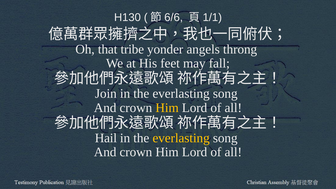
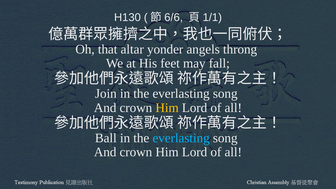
tribe: tribe -> altar (132, 49)
Hail: Hail -> Ball (106, 138)
everlasting colour: yellow -> light blue (181, 138)
